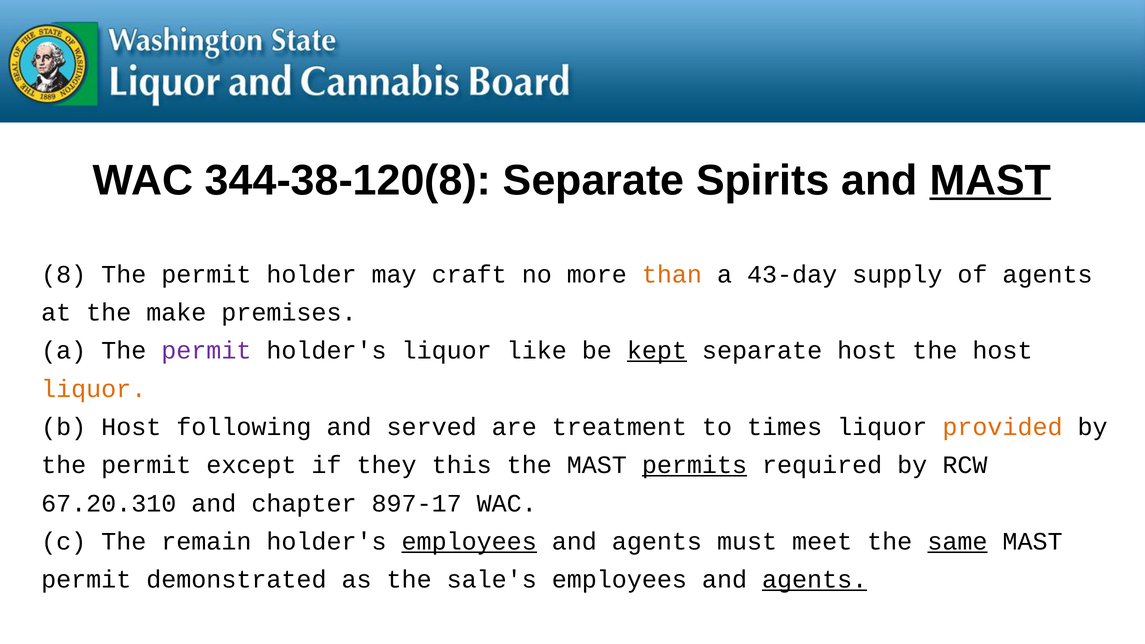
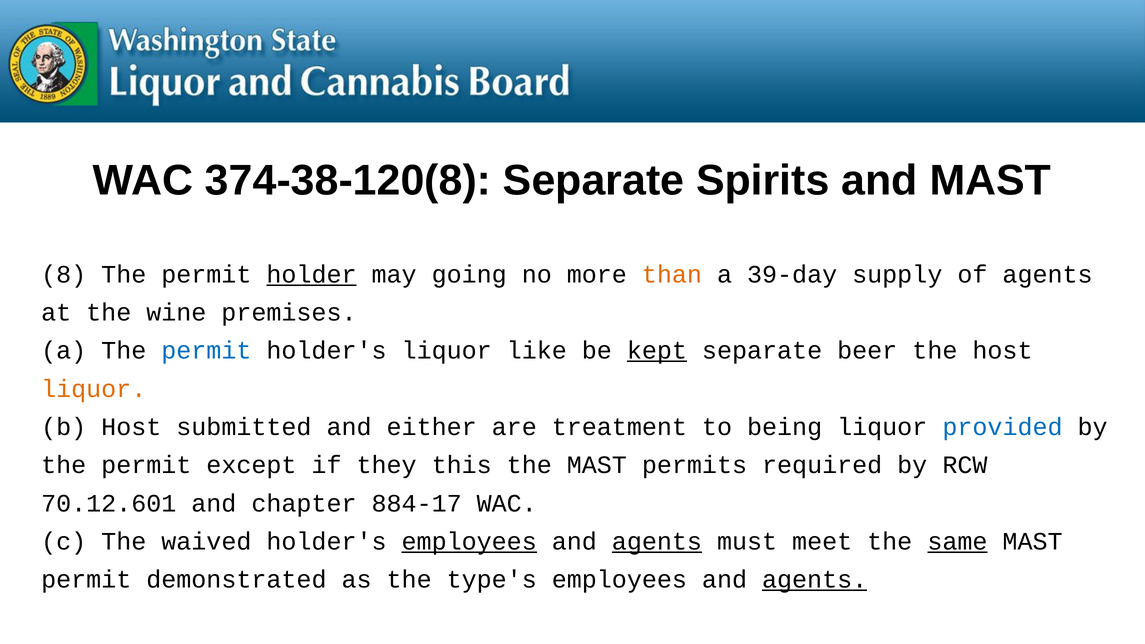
344-38-120(8: 344-38-120(8 -> 374-38-120(8 (348, 180)
MAST underline: present -> none (990, 180)
holder underline: none -> present (312, 274)
craft: craft -> going (469, 274)
43-day: 43-day -> 39-day (792, 274)
make: make -> wine (176, 313)
permit colour: purple -> blue (206, 351)
separate host: host -> beer (867, 351)
following: following -> submitted (244, 427)
served: served -> either (432, 427)
times: times -> being (785, 427)
provided colour: orange -> blue (1003, 427)
permits underline: present -> none (694, 465)
67.20.310: 67.20.310 -> 70.12.601 (109, 503)
897-17: 897-17 -> 884-17 (417, 503)
remain: remain -> waived (206, 542)
agents underline: none -> present (657, 542)
sale's: sale's -> type's (492, 580)
